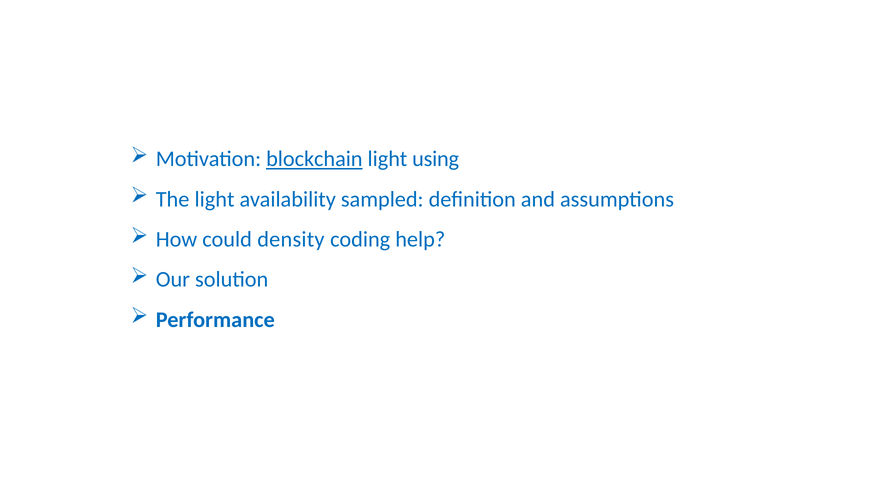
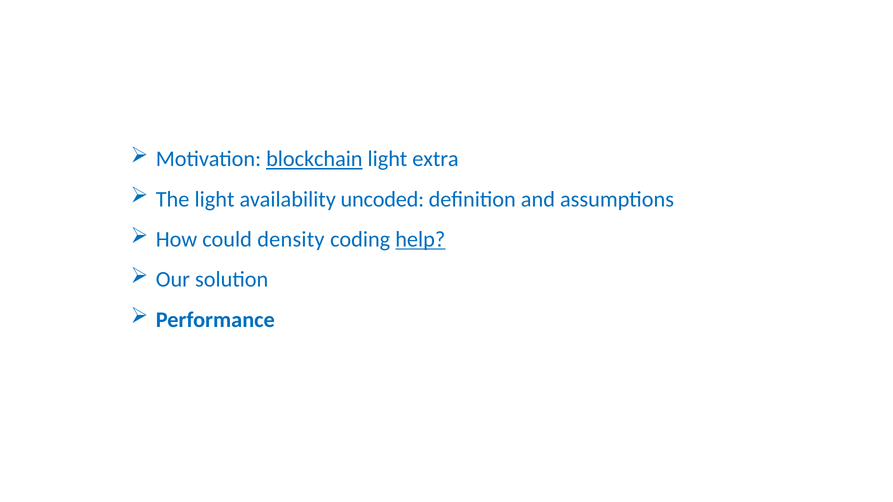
using: using -> extra (436, 159)
sampled: sampled -> uncoded (382, 199)
help underline: none -> present (420, 240)
